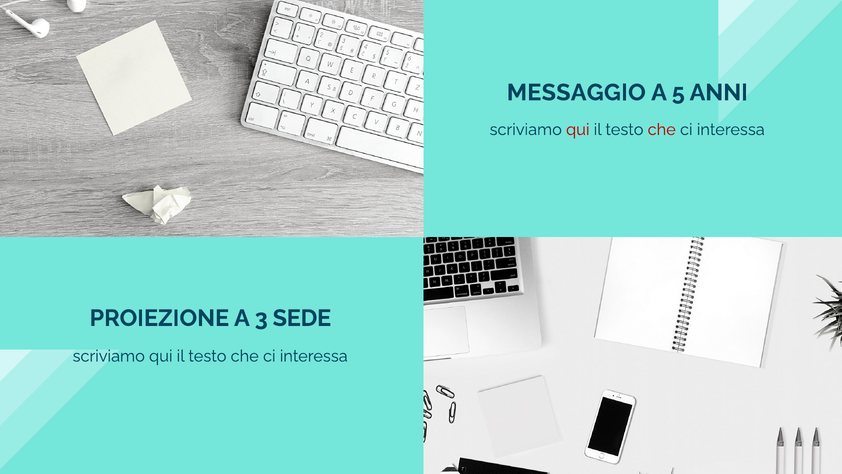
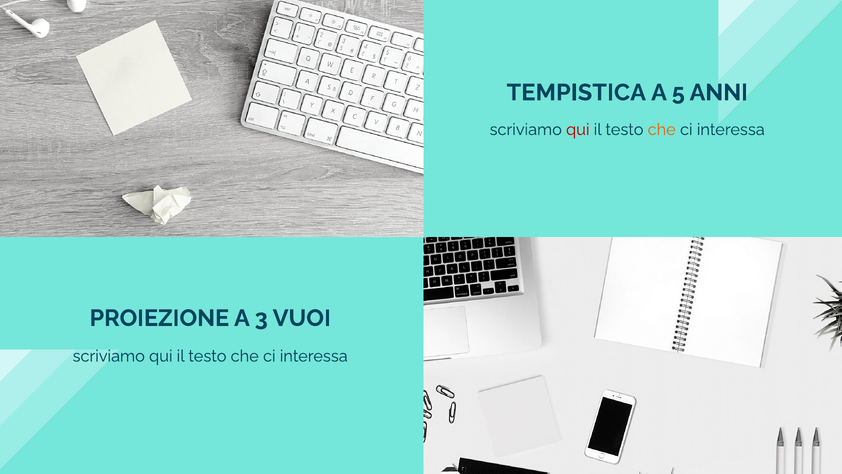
MESSAGGIO: MESSAGGIO -> TEMPISTICA (576, 93)
che colour: red -> orange (662, 129)
SEDE: SEDE -> VUOI (302, 318)
